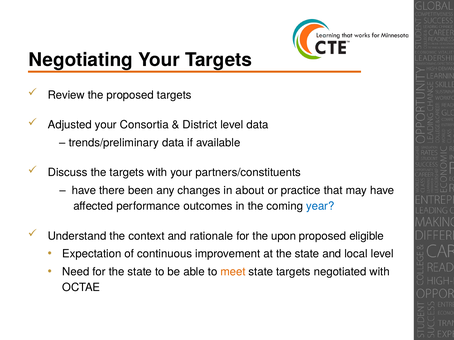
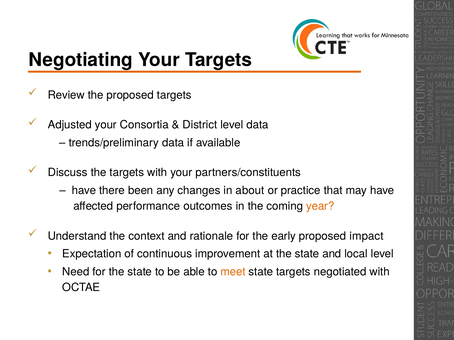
year colour: blue -> orange (320, 206)
upon: upon -> early (284, 236)
eligible: eligible -> impact (367, 236)
